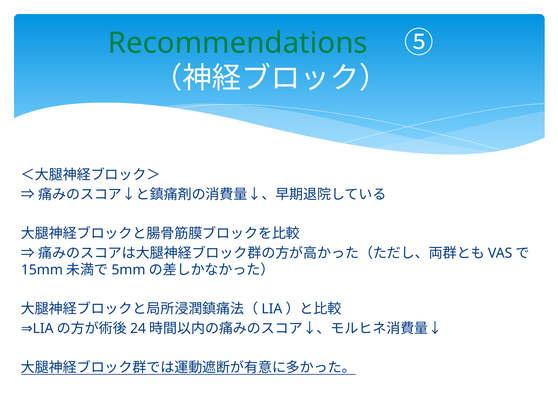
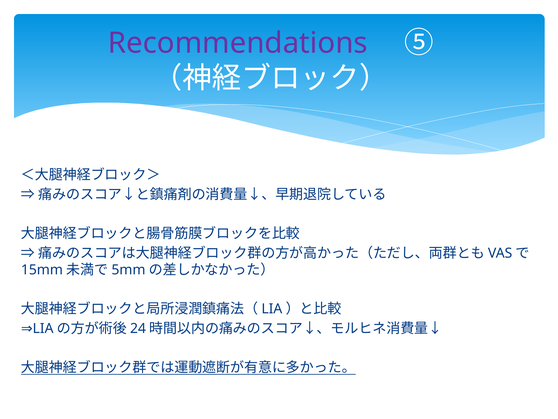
Recommendations colour: green -> purple (238, 43)
